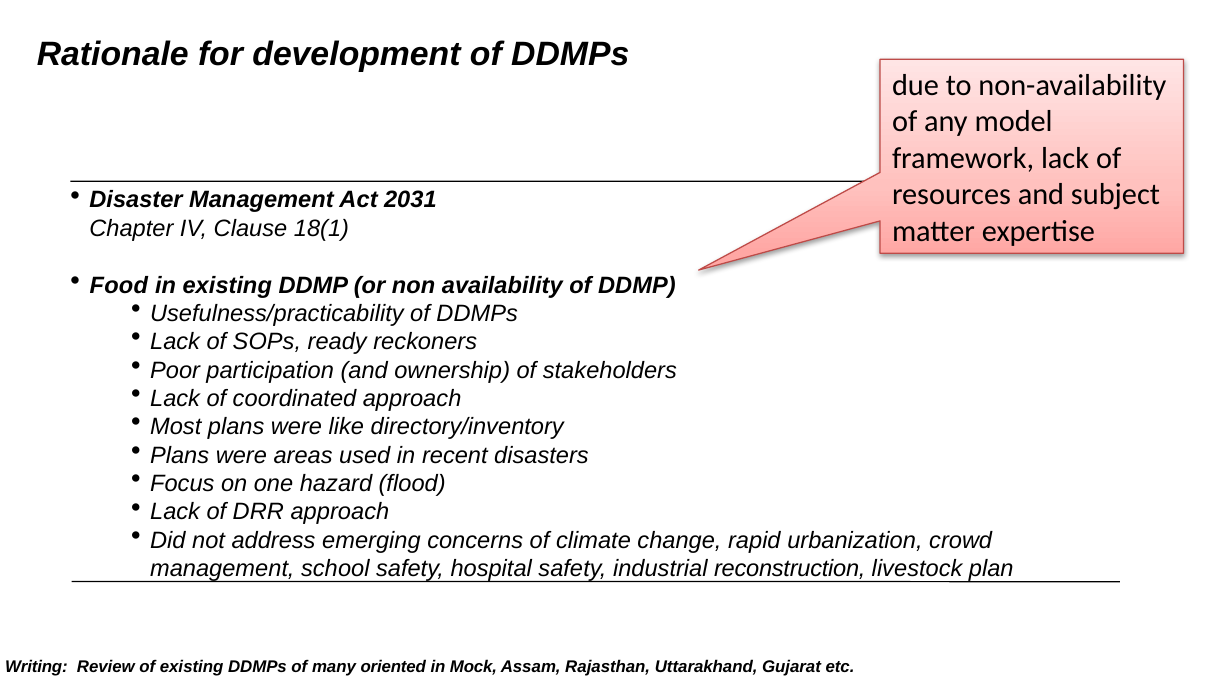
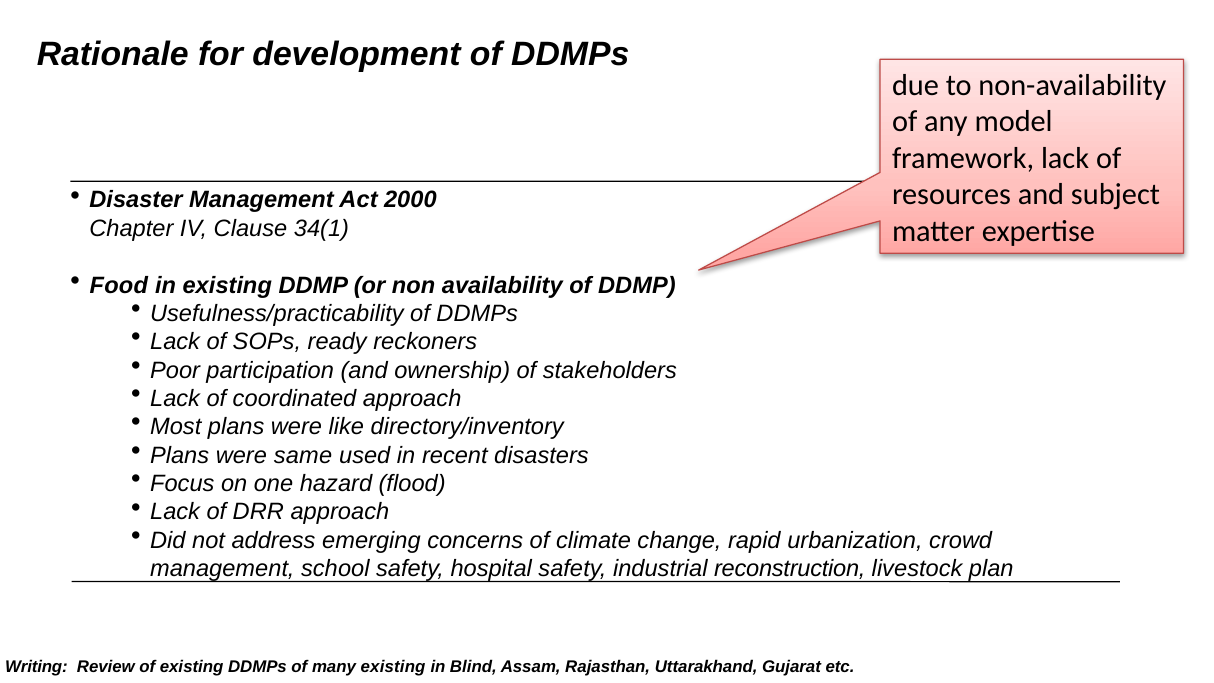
2031: 2031 -> 2000 (410, 200)
18(1: 18(1 -> 34(1 (321, 229)
areas: areas -> same (303, 455)
many oriented: oriented -> existing (393, 667)
Mock: Mock -> Blind (473, 667)
